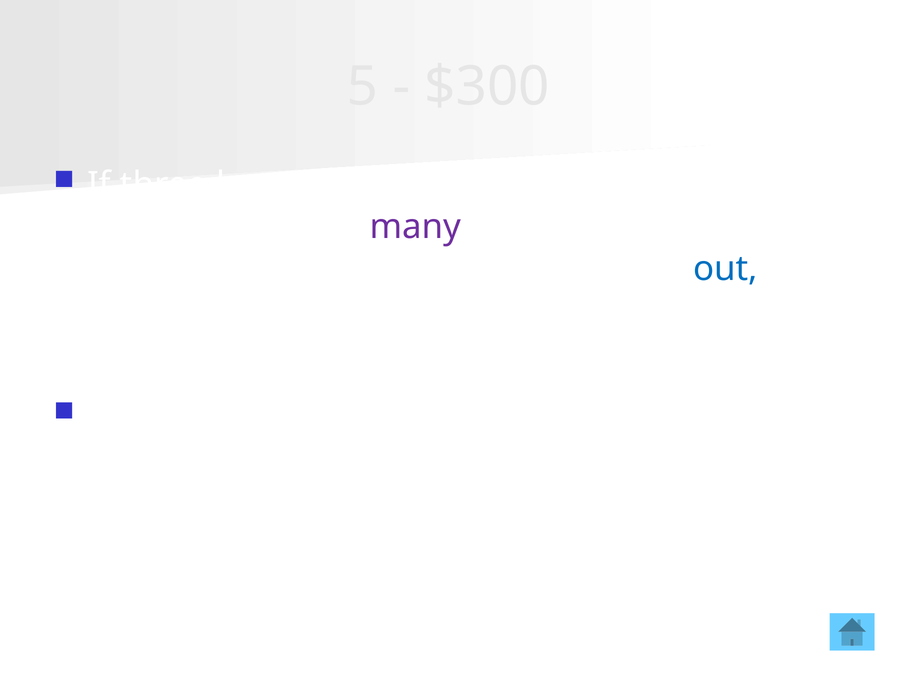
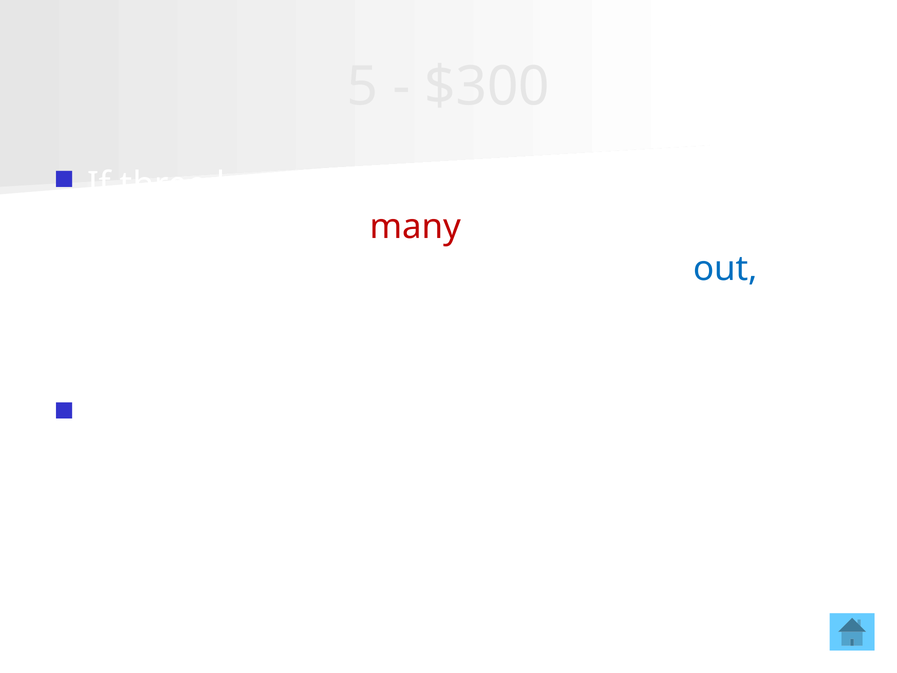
many colour: purple -> red (415, 227)
